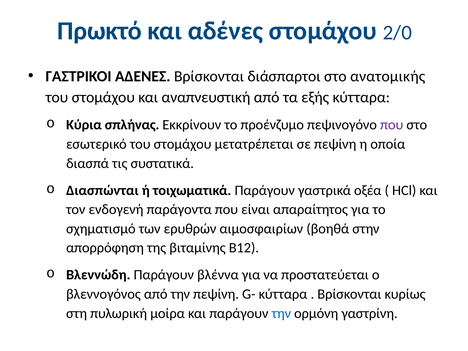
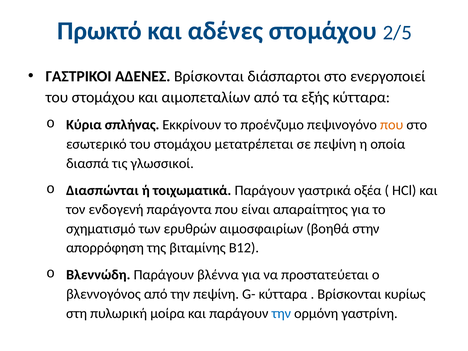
2/0: 2/0 -> 2/5 (397, 33)
ανατομικής: ανατομικής -> ενεργοποιεί (388, 76)
αναπνευστική: αναπνευστική -> αιμοπεταλίων (206, 97)
που colour: purple -> orange (392, 125)
συστατικά: συστατικά -> γλωσσικοί (162, 163)
